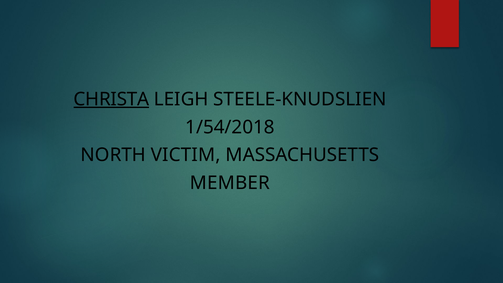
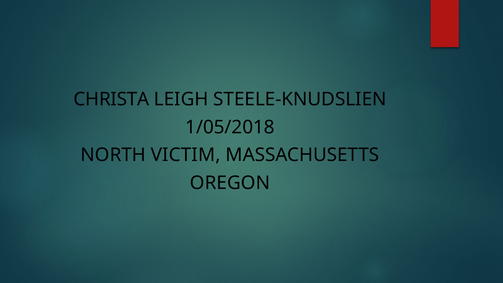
CHRISTA underline: present -> none (111, 99)
1/54/2018: 1/54/2018 -> 1/05/2018 (230, 127)
MEMBER: MEMBER -> OREGON (230, 183)
